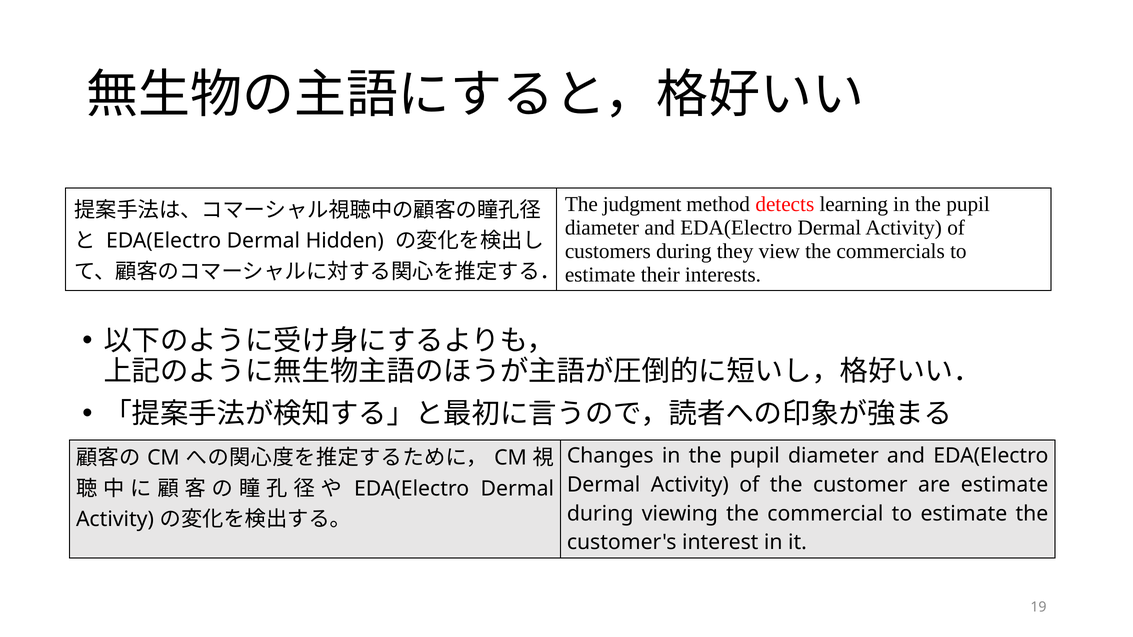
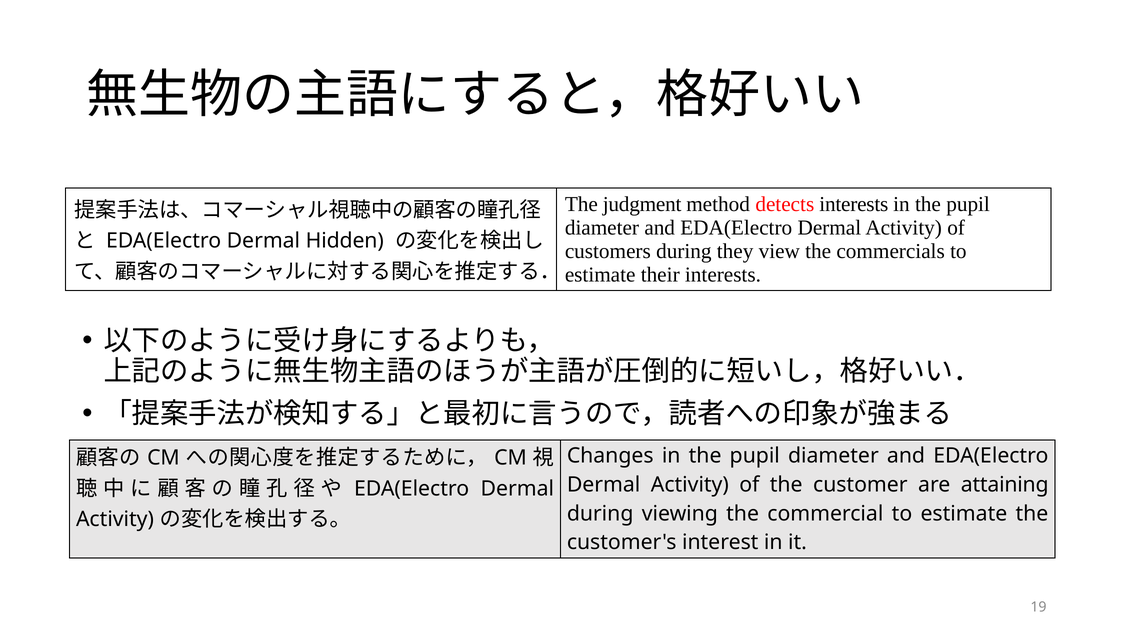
detects learning: learning -> interests (854, 204)
are estimate: estimate -> attaining (1005, 485)
